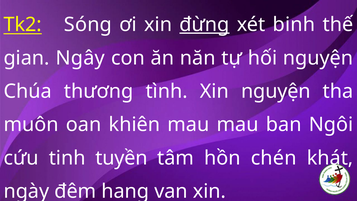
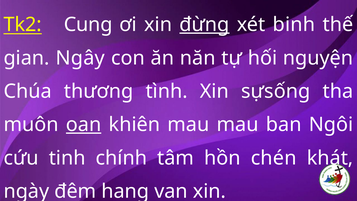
Sóng: Sóng -> Cung (88, 25)
Xin nguyện: nguyện -> sựsống (276, 91)
oan underline: none -> present (84, 125)
tuyền: tuyền -> chính (121, 158)
